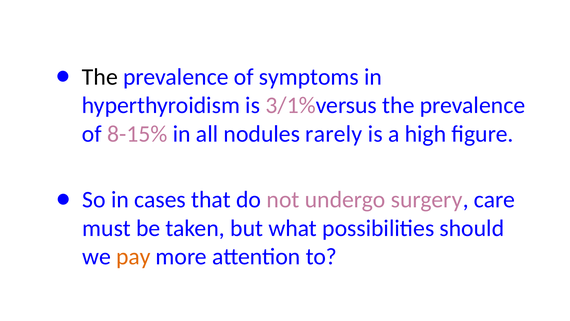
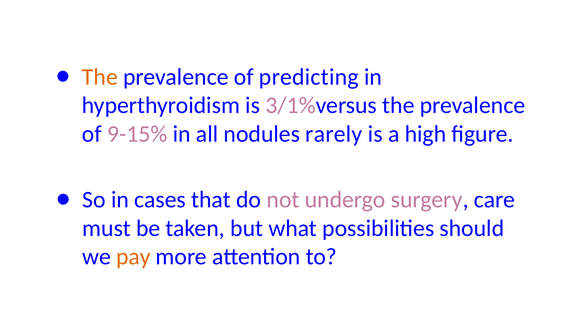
The colour: black -> orange (100, 77)
symptoms: symptoms -> predicting (309, 77)
8-15%: 8-15% -> 9-15% (137, 134)
